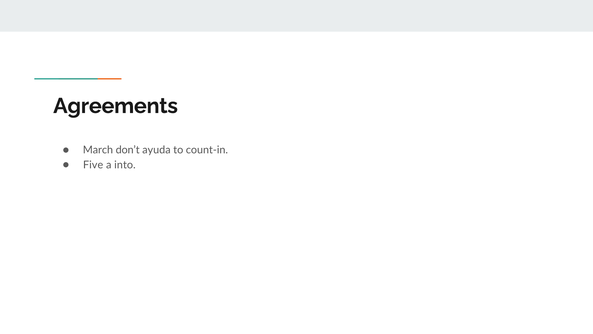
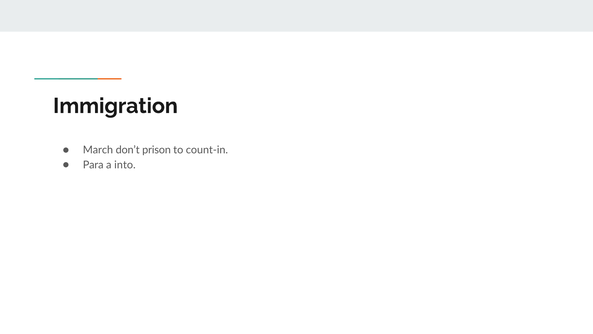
Agreements: Agreements -> Immigration (116, 106)
ayuda: ayuda -> prison (157, 150)
Five: Five -> Para (93, 165)
